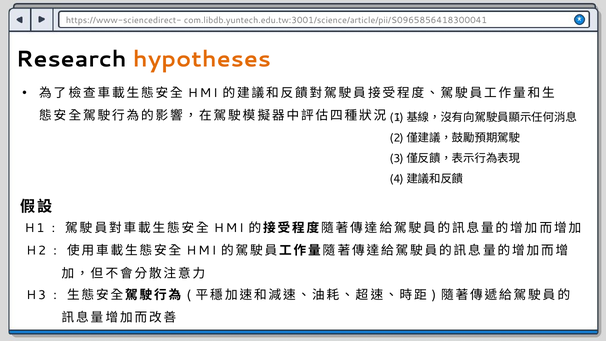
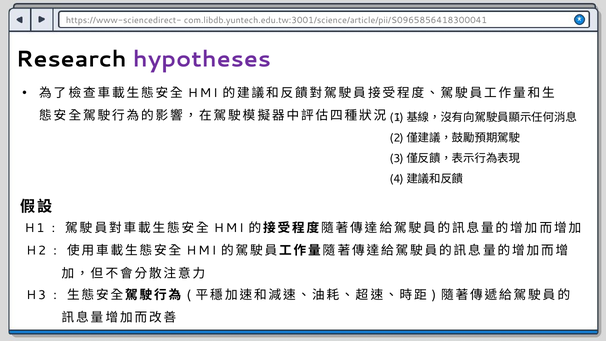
hypotheses colour: orange -> purple (202, 59)
